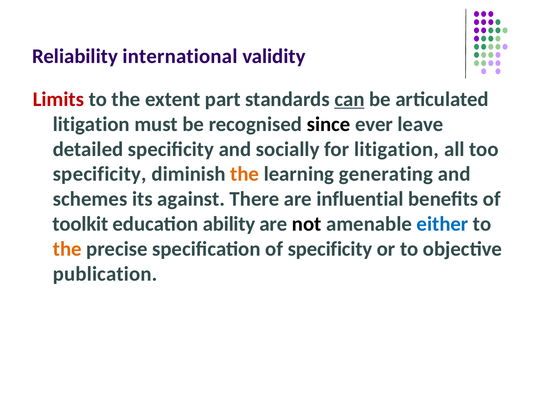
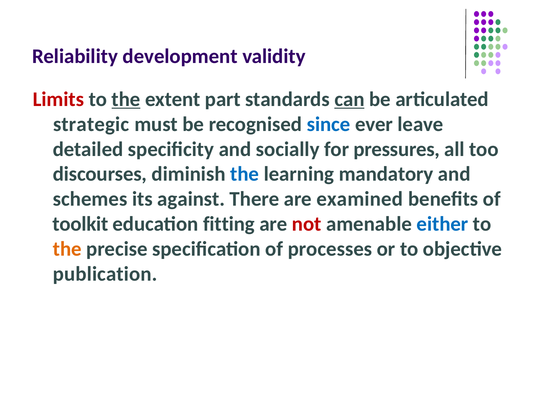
international: international -> development (180, 56)
the underline: none -> present (126, 99)
litigation: litigation -> strategic (91, 124)
since colour: black -> blue (329, 124)
for litigation: litigation -> pressures (397, 149)
specificity: specificity -> discourses (100, 174)
the colour: orange -> blue (245, 174)
generating: generating -> mandatory (386, 174)
influential: influential -> examined (360, 199)
ability: ability -> fitting (229, 224)
not colour: black -> red (307, 224)
of specificity: specificity -> processes (330, 249)
